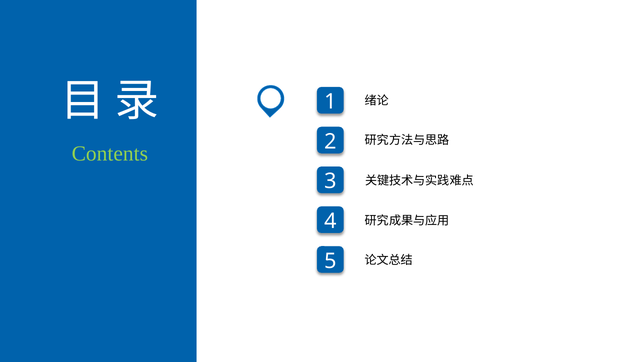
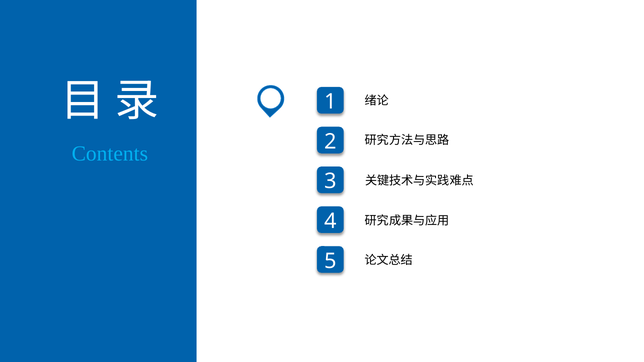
Contents colour: light green -> light blue (110, 154)
